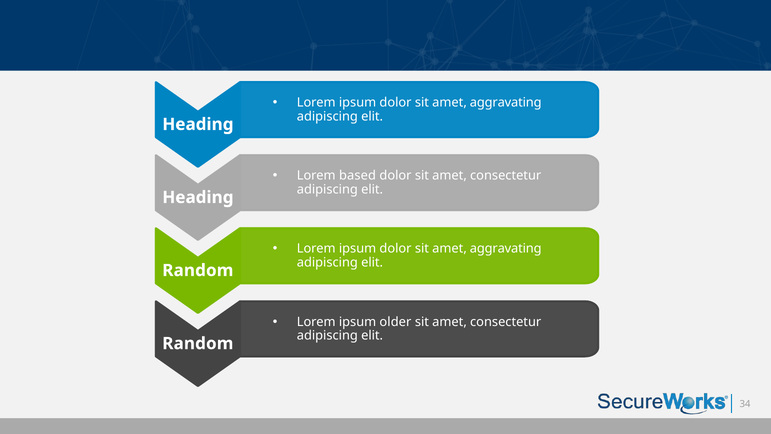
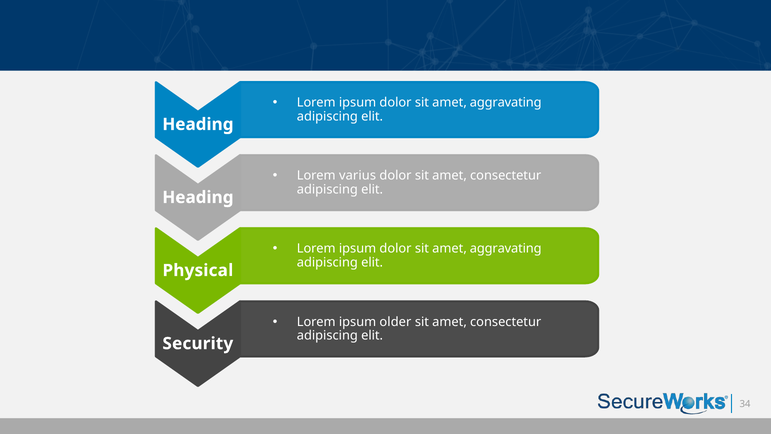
based: based -> varius (358, 176)
Random: Random -> Physical (198, 270)
Random: Random -> Security (198, 343)
